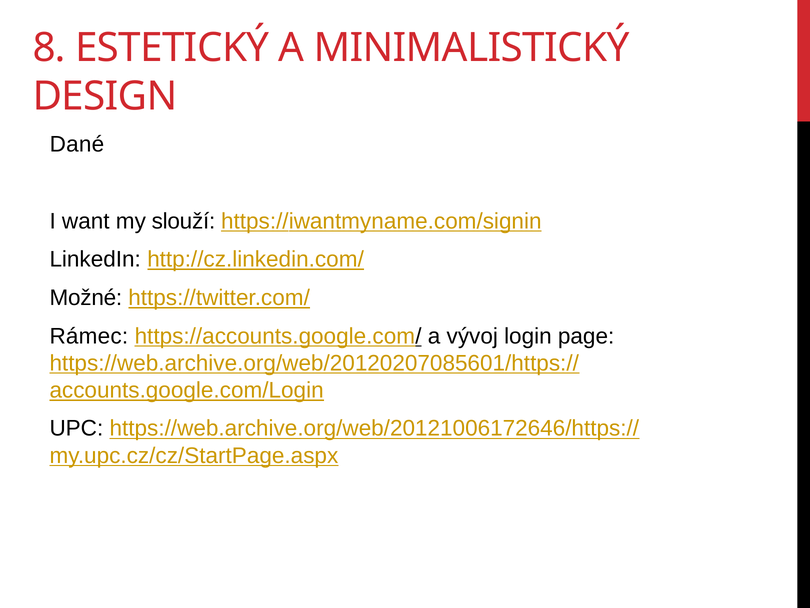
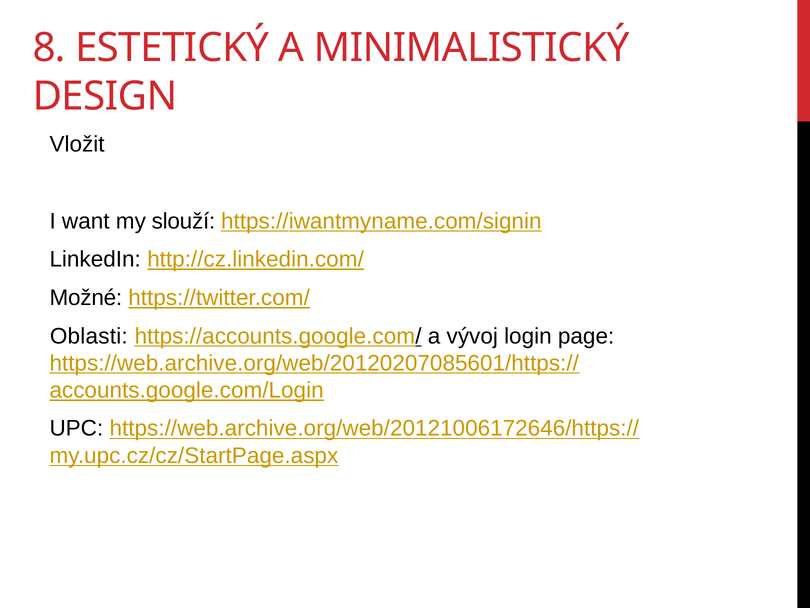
Dané: Dané -> Vložit (77, 144)
Rámec: Rámec -> Oblasti (89, 336)
